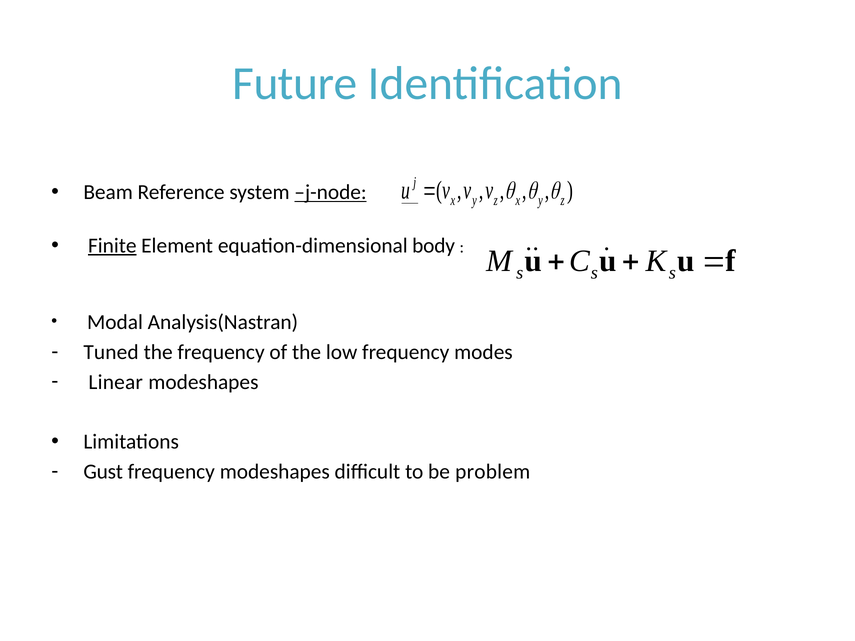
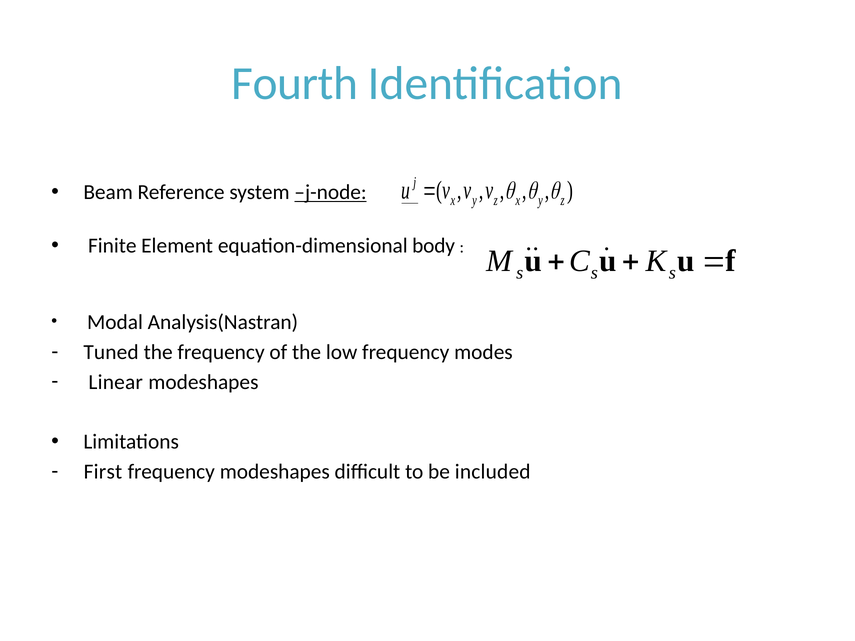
Future: Future -> Fourth (295, 84)
Finite underline: present -> none (112, 246)
Gust: Gust -> First (103, 472)
problem: problem -> included (493, 472)
